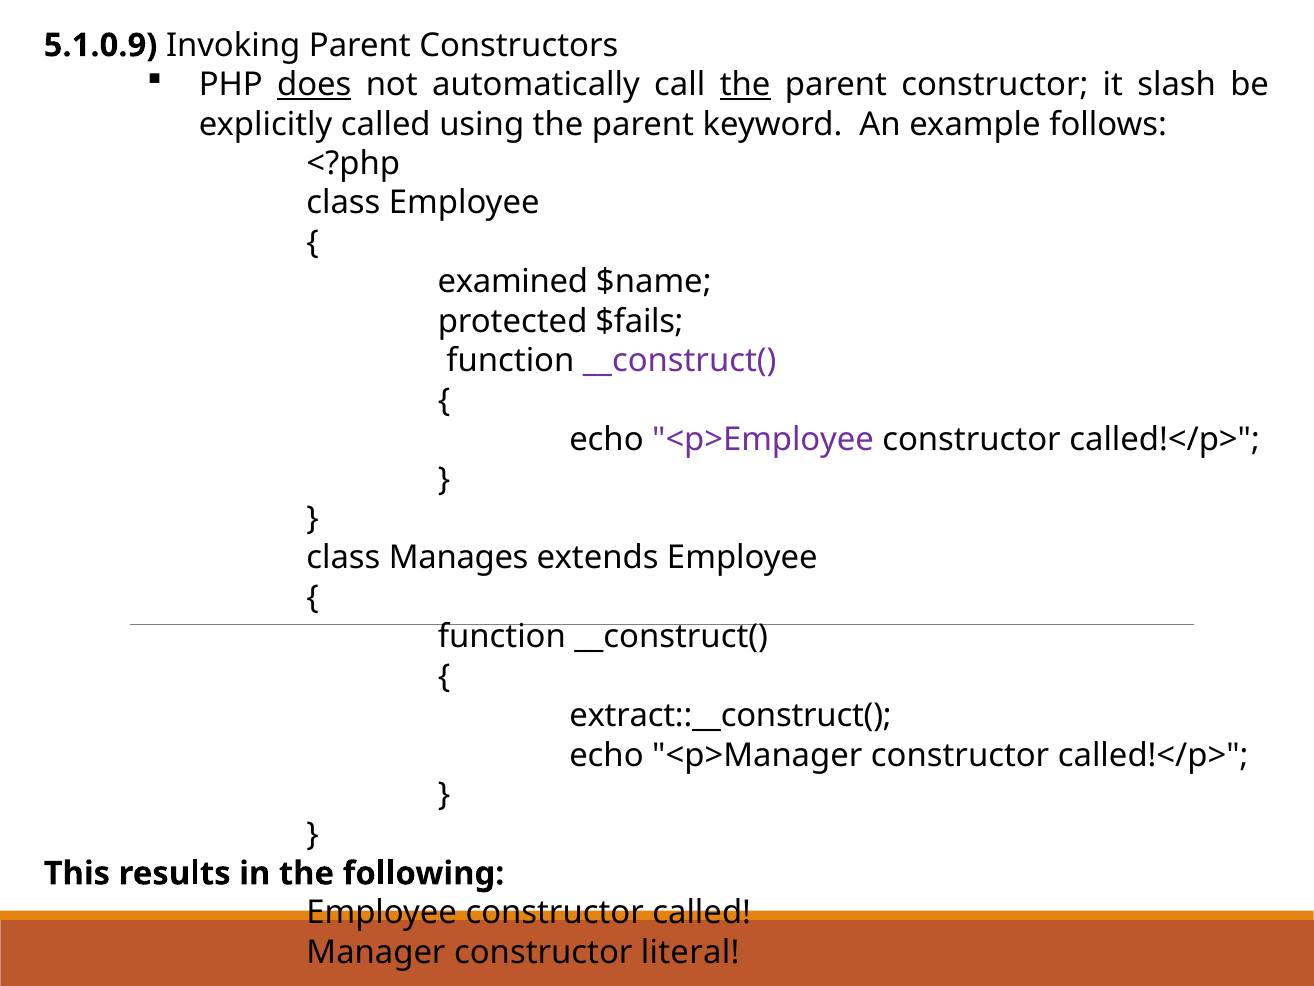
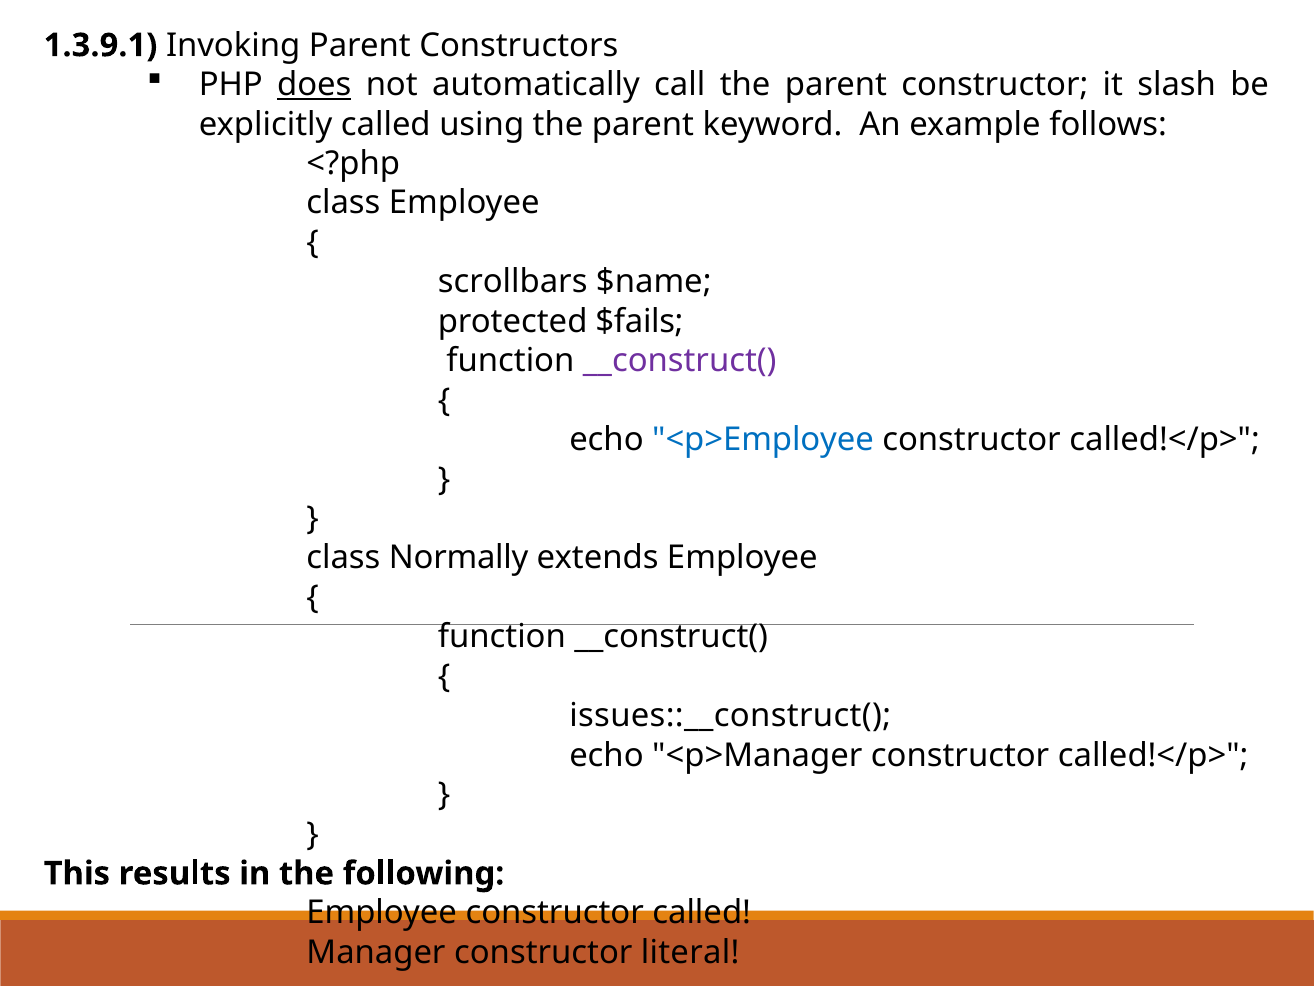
5.1.0.9: 5.1.0.9 -> 1.3.9.1 (101, 45)
the underline: present -> none (745, 85)
examined: examined -> scrollbars (513, 282)
<p>Employee colour: purple -> blue (763, 440)
Manages: Manages -> Normally (459, 558)
extract::__construct(: extract::__construct( -> issues::__construct( (730, 715)
